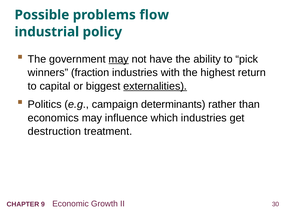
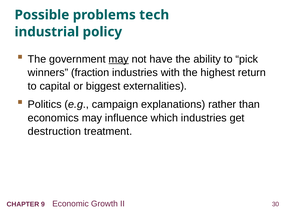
flow: flow -> tech (154, 15)
externalities underline: present -> none (155, 86)
determinants: determinants -> explanations (173, 104)
